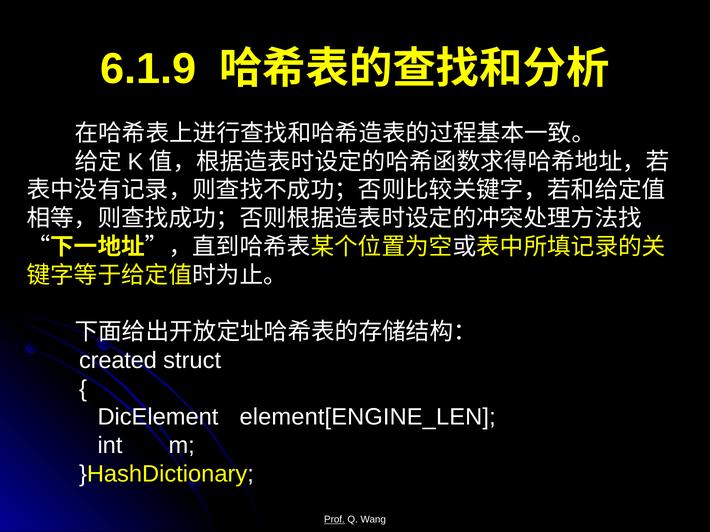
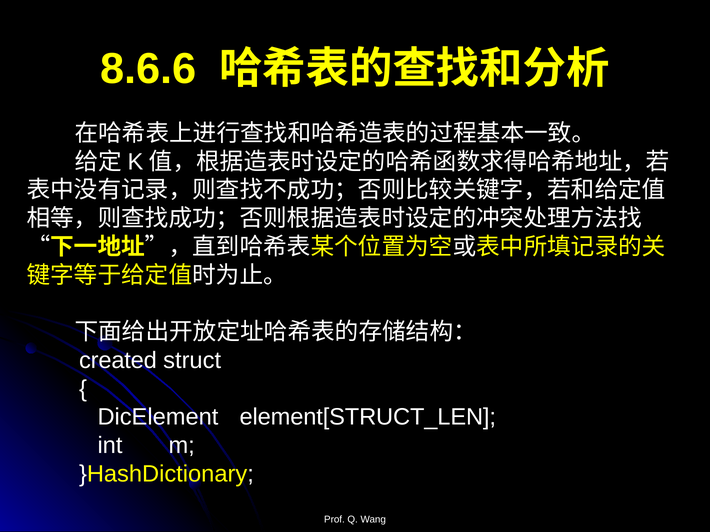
6.1.9: 6.1.9 -> 8.6.6 (148, 69)
element[ENGINE_LEN: element[ENGINE_LEN -> element[STRUCT_LEN (368, 418)
Prof underline: present -> none (334, 520)
